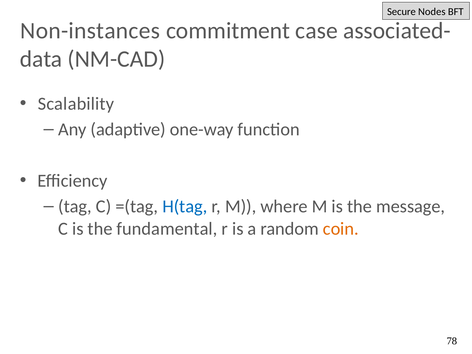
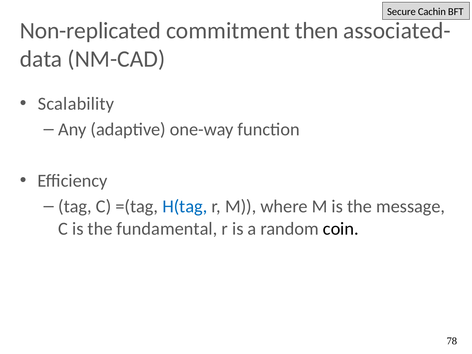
Nodes: Nodes -> Cachin (432, 12)
Non-instances: Non-instances -> Non-replicated (90, 31)
case: case -> then (317, 31)
coin colour: orange -> black (341, 229)
